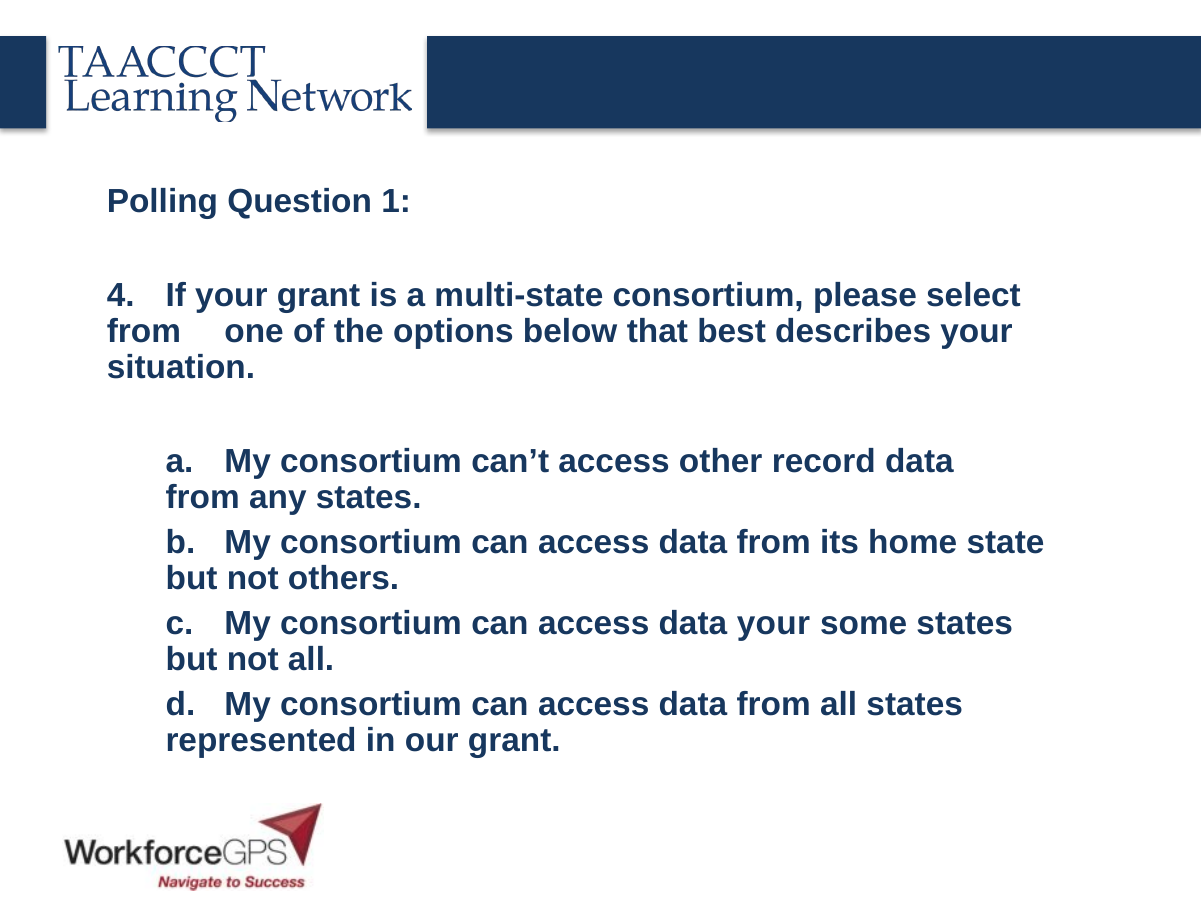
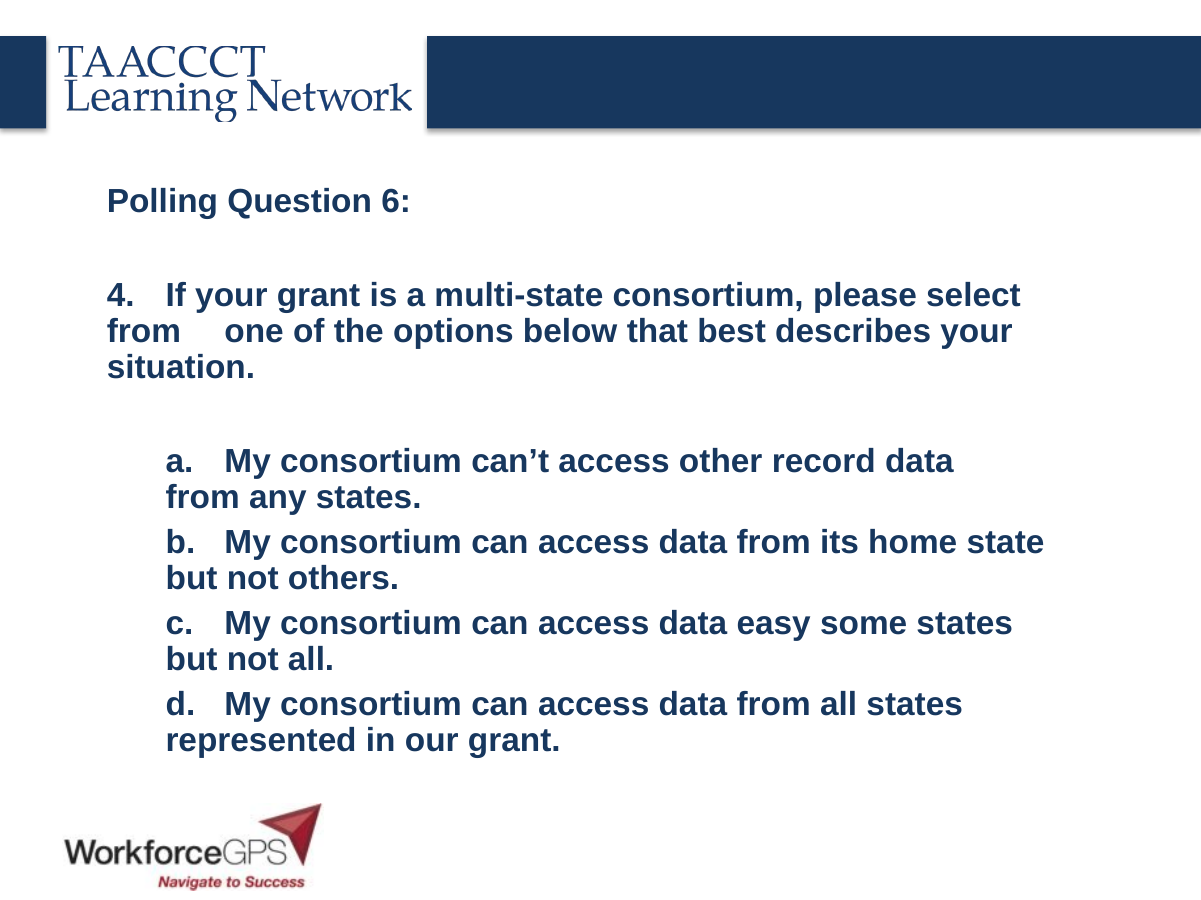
1: 1 -> 6 (396, 202)
data your: your -> easy (774, 624)
